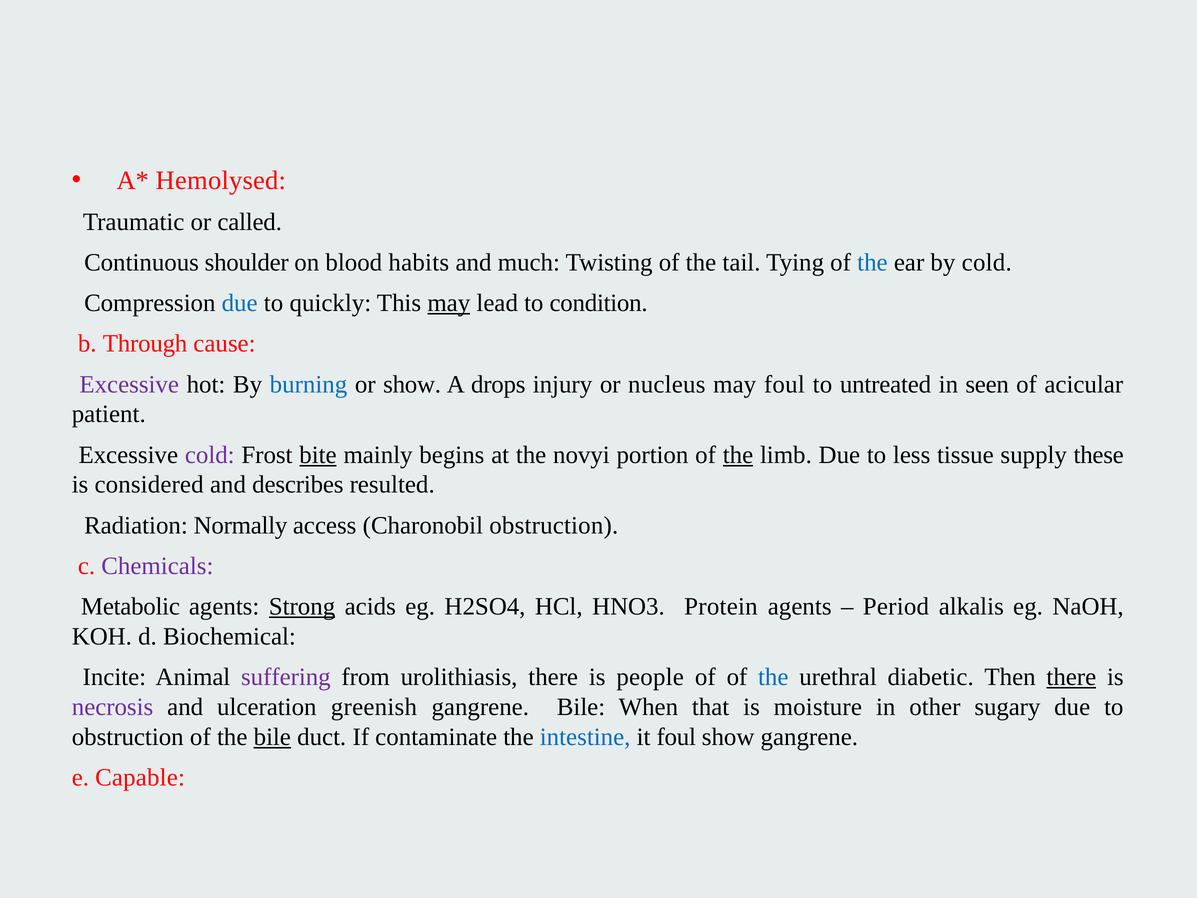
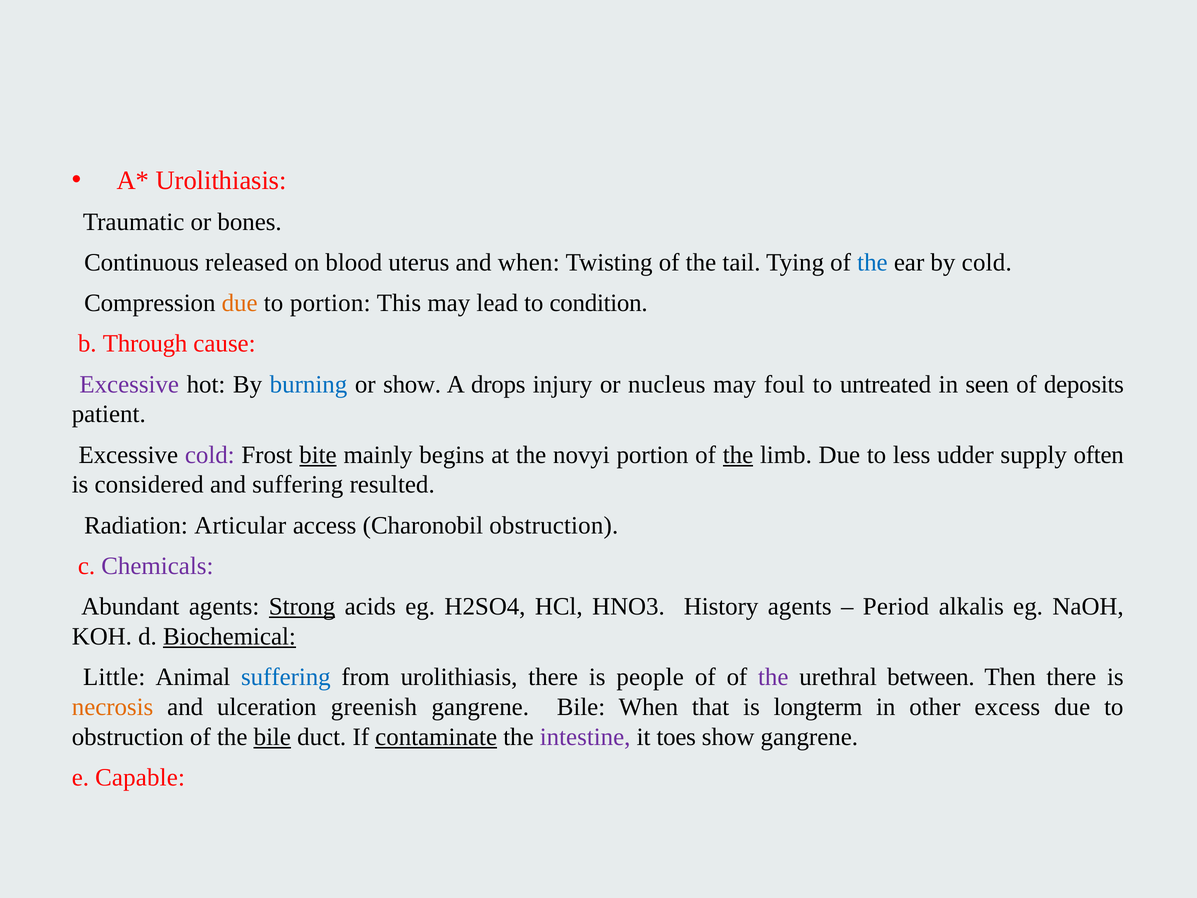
Hemolysed: Hemolysed -> Urolithiasis (221, 180)
called: called -> bones (250, 222)
shoulder: shoulder -> released (247, 262)
habits: habits -> uterus (419, 262)
and much: much -> when (529, 262)
due colour: blue -> orange (240, 303)
to quickly: quickly -> portion (330, 303)
may underline: present -> none (449, 303)
acicular: acicular -> deposits (1084, 384)
tissue: tissue -> udder (965, 455)
these: these -> often (1099, 455)
and describes: describes -> suffering (298, 485)
Normally: Normally -> Articular (240, 525)
Metabolic: Metabolic -> Abundant (130, 606)
Protein: Protein -> History (721, 606)
Biochemical underline: none -> present (230, 636)
Incite: Incite -> Little (114, 677)
suffering colour: purple -> blue (286, 677)
the colour: blue -> purple (773, 677)
diabetic: diabetic -> between (931, 677)
there underline: present -> none (1071, 677)
necrosis colour: purple -> orange (113, 707)
moisture: moisture -> longterm (818, 707)
sugary: sugary -> excess (1007, 707)
contaminate underline: none -> present (436, 737)
intestine colour: blue -> purple (585, 737)
it foul: foul -> toes (676, 737)
